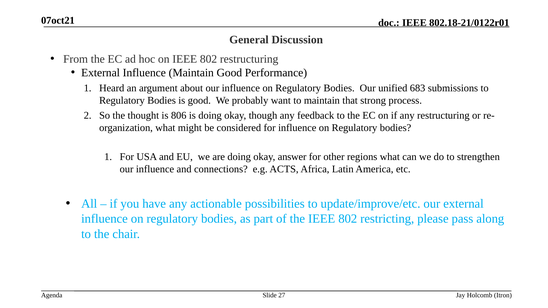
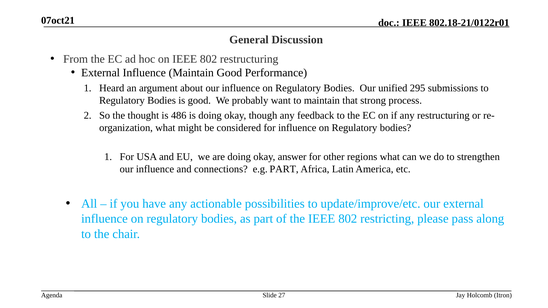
683: 683 -> 295 (418, 88)
806: 806 -> 486 (179, 115)
e.g ACTS: ACTS -> PART (284, 169)
